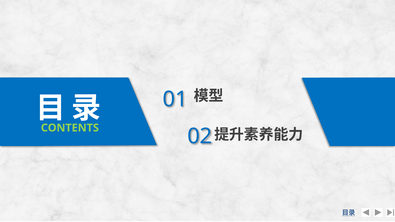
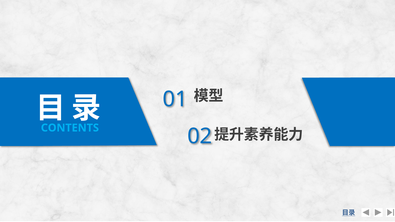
CONTENTS colour: light green -> light blue (70, 128)
